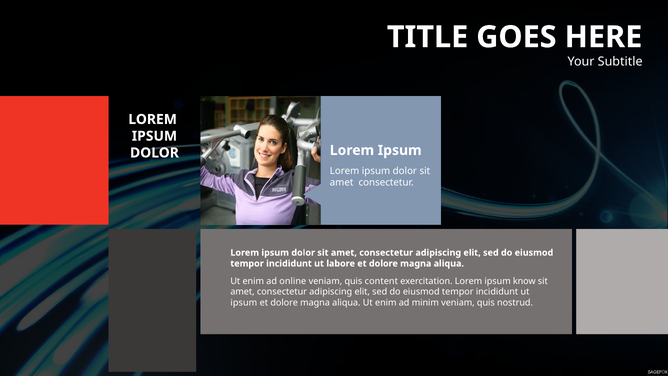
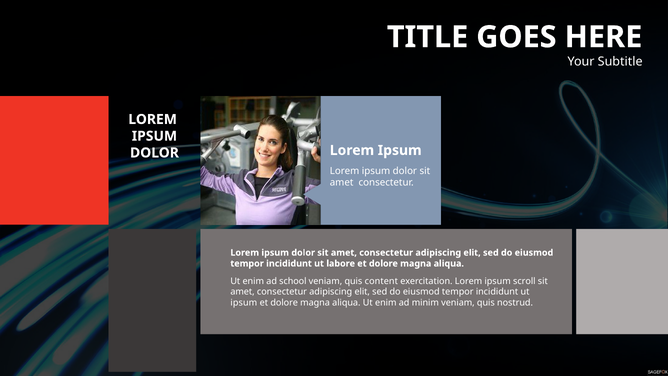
online: online -> school (293, 281)
know: know -> scroll (524, 281)
